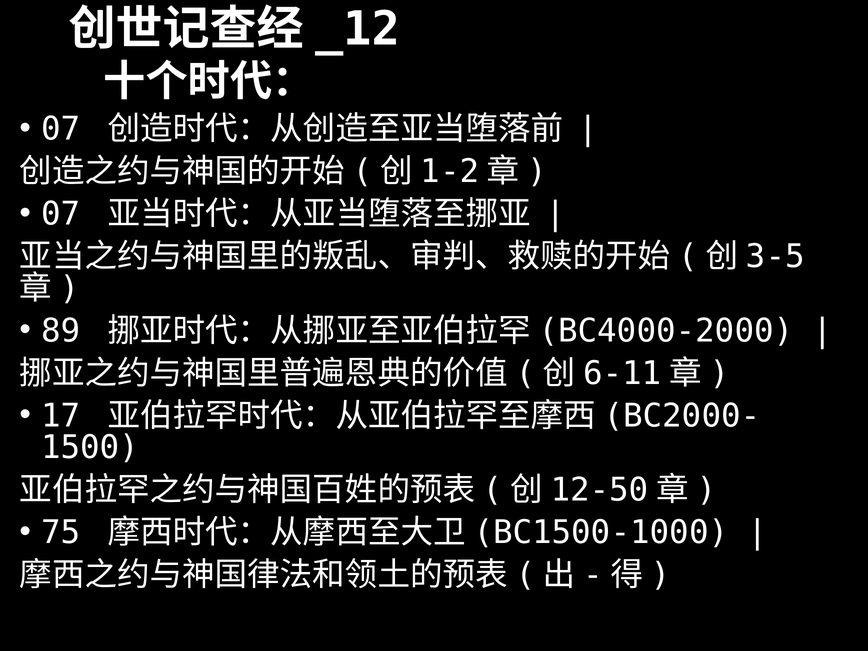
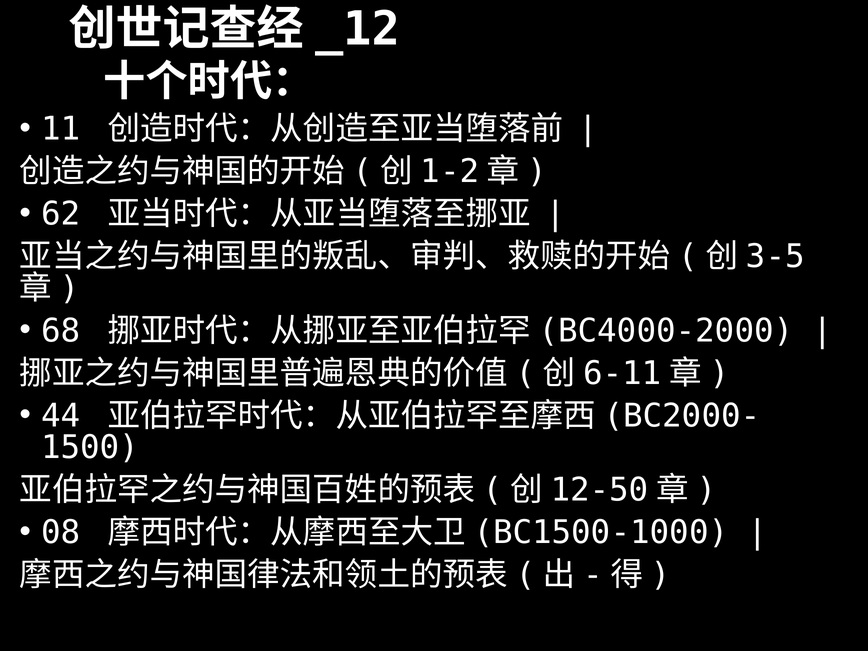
07: 07 -> 11 (61, 129)
07: 07 -> 62 (61, 214)
89: 89 -> 68 (61, 331)
17: 17 -> 44 (61, 416)
75: 75 -> 08 (61, 533)
